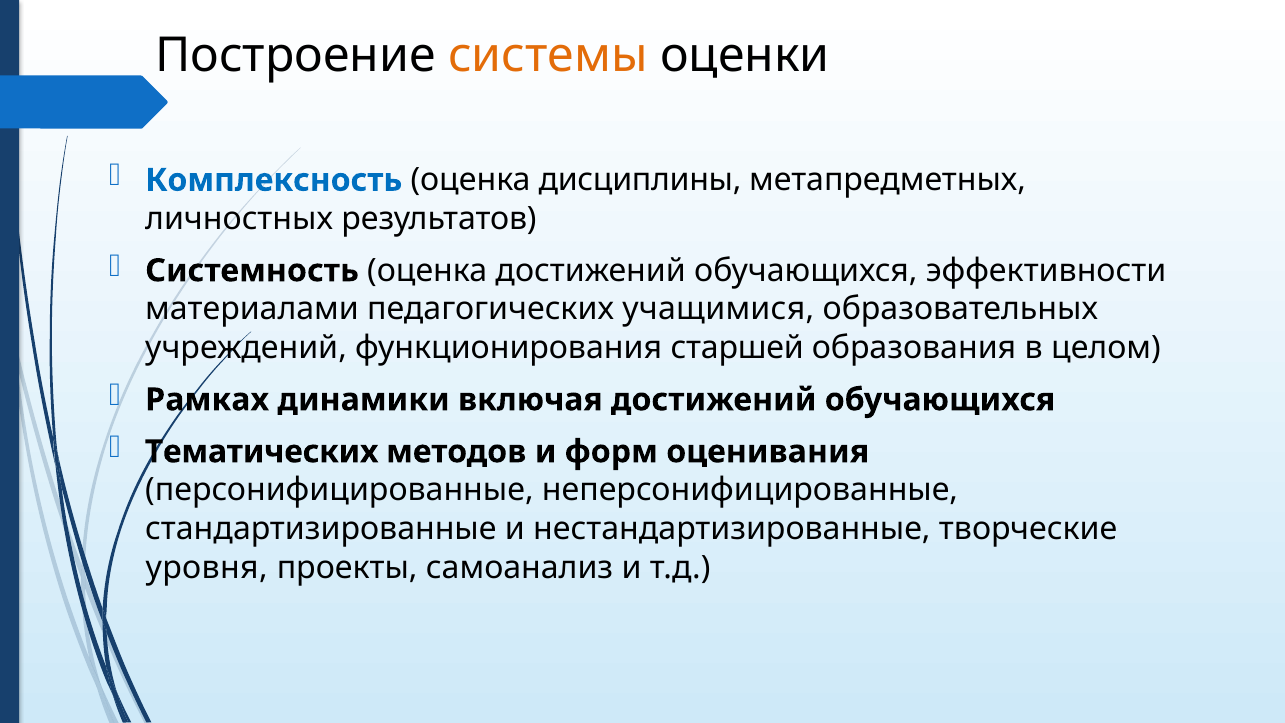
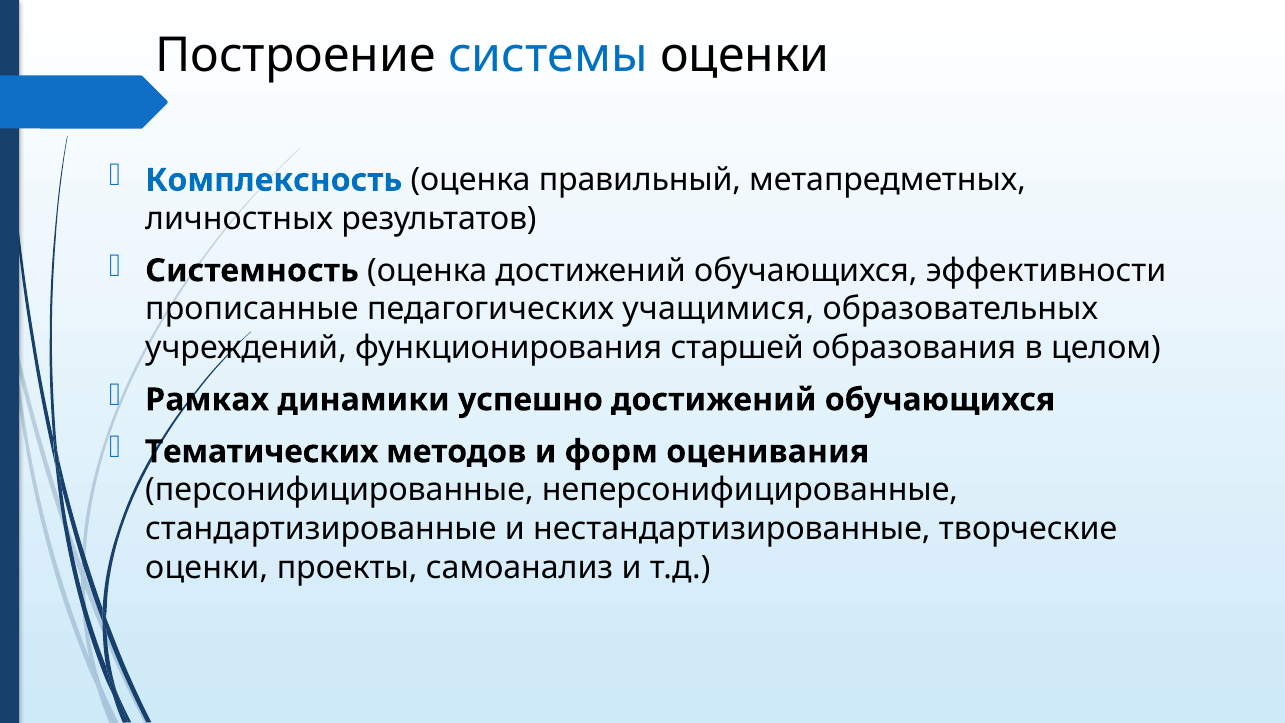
системы colour: orange -> blue (548, 56)
дисциплины: дисциплины -> правильный (640, 180)
материалами: материалами -> прописанные (252, 309)
включая: включая -> успешно (531, 400)
уровня: уровня -> оценки (207, 567)
